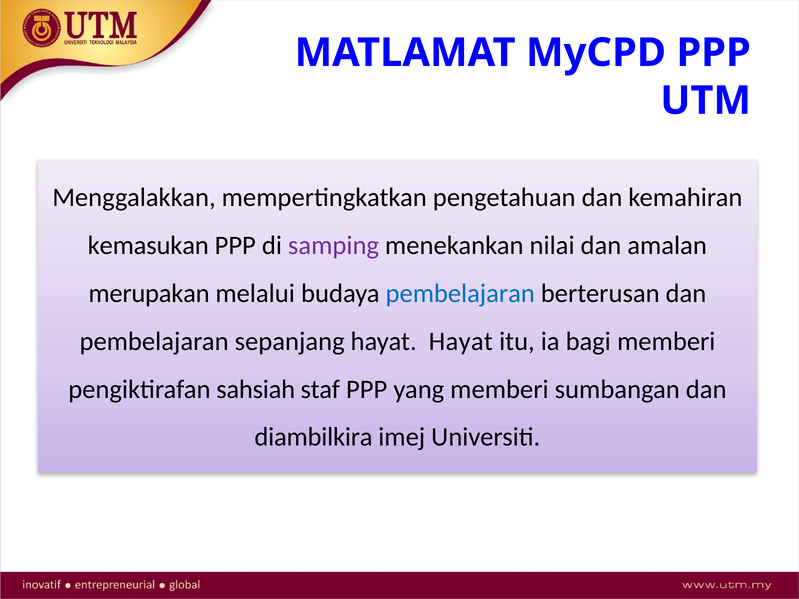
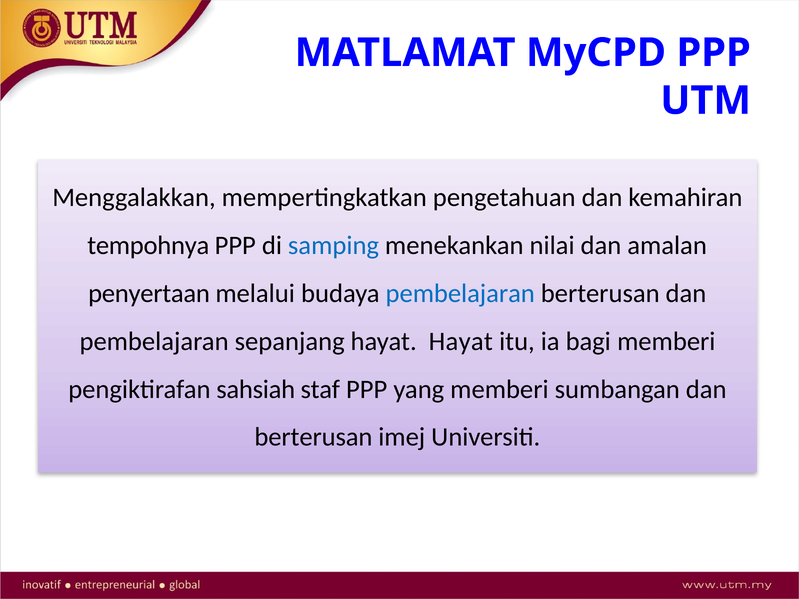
kemasukan: kemasukan -> tempohnya (148, 246)
samping colour: purple -> blue (333, 246)
merupakan: merupakan -> penyertaan (149, 294)
diambilkira: diambilkira -> berterusan (313, 437)
